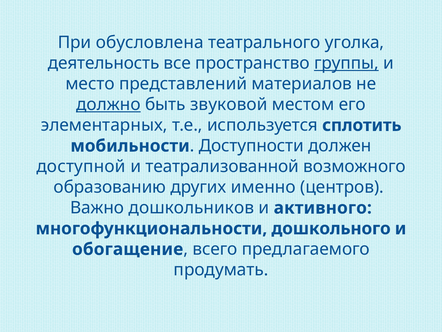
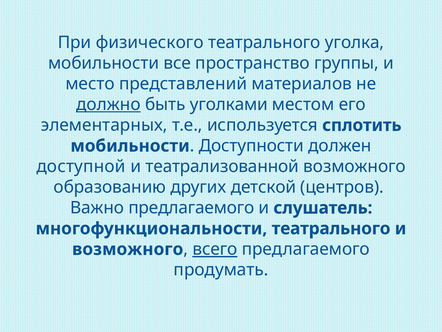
обусловлена: обусловлена -> физического (150, 42)
деятельность: деятельность -> мобильности (104, 63)
группы underline: present -> none (346, 63)
звуковой: звуковой -> уголками (229, 104)
именно: именно -> детской (263, 187)
Важно дошкольников: дошкольников -> предлагаемого (191, 208)
активного: активного -> слушатель (323, 208)
многофункциональности дошкольного: дошкольного -> театрального (331, 228)
обогащение: обогащение -> возможного (128, 249)
всего underline: none -> present (215, 249)
